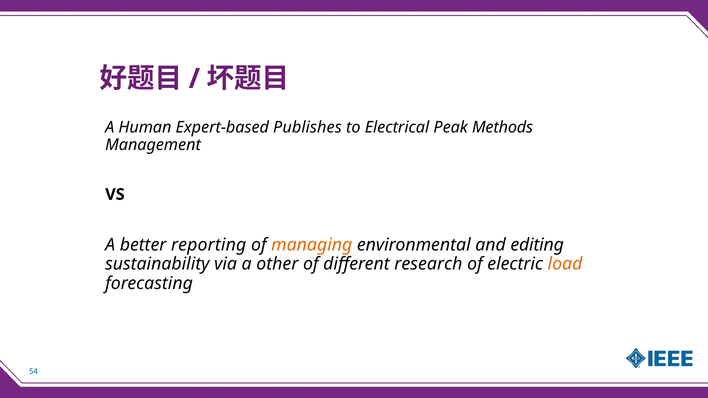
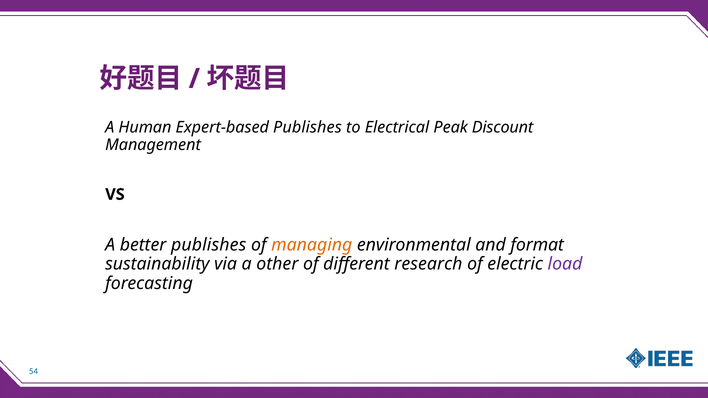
Methods: Methods -> Discount (503, 127)
better reporting: reporting -> publishes (209, 245)
editing: editing -> format (537, 245)
load colour: orange -> purple (565, 264)
